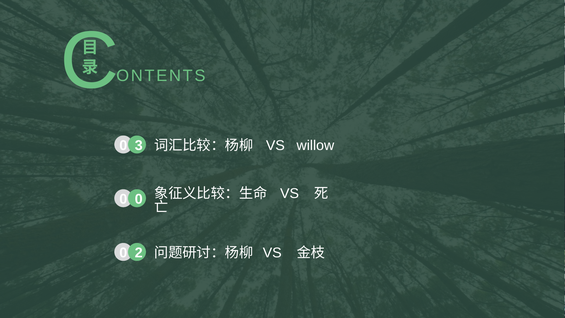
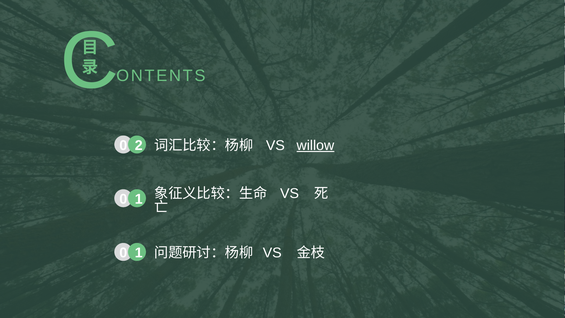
3: 3 -> 2 (139, 145)
willow underline: none -> present (315, 145)
0: 0 -> 1 (139, 199)
2: 2 -> 1 (139, 253)
